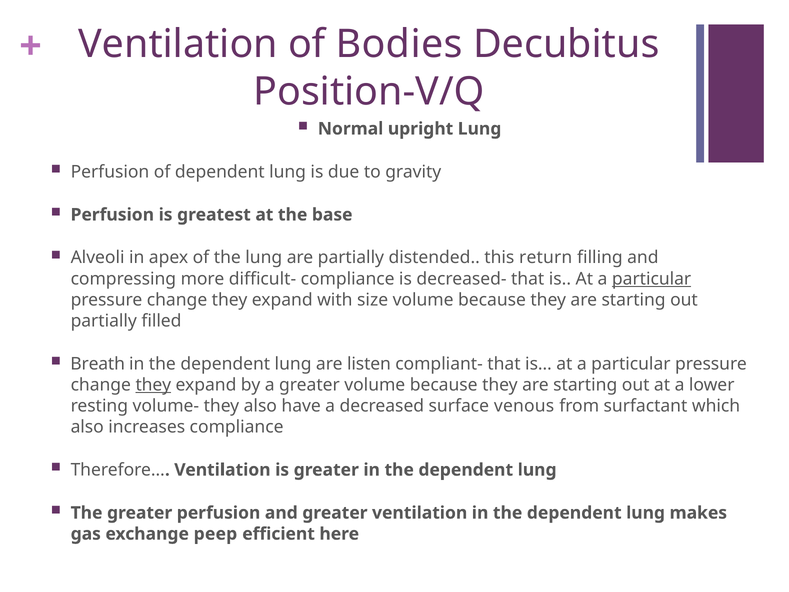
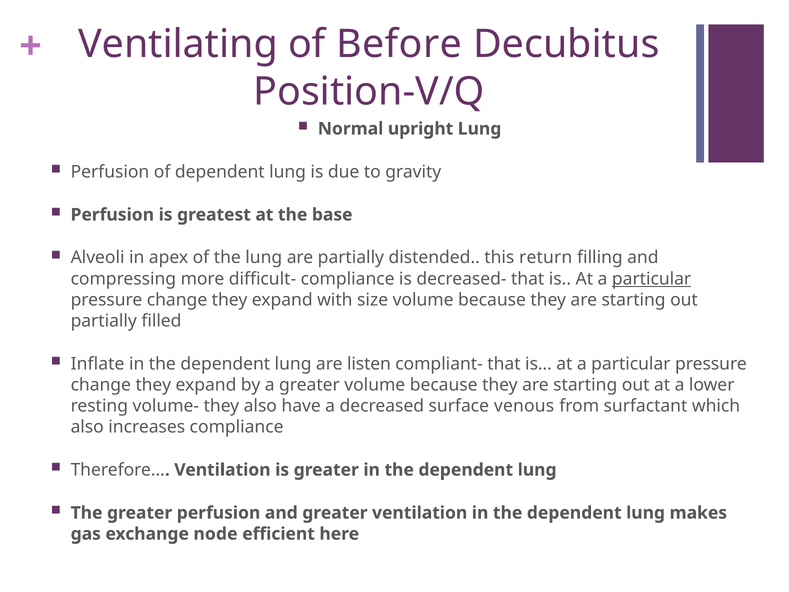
Ventilation: Ventilation -> Ventilating (178, 44)
Bodies: Bodies -> Before (399, 44)
Breath: Breath -> Inflate (98, 364)
they underline: present -> none (153, 385)
peep: peep -> node (215, 534)
